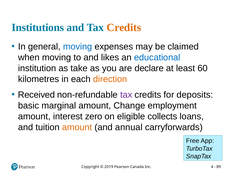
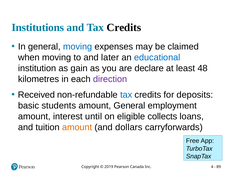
Credits colour: orange -> black (124, 27)
likes: likes -> later (110, 57)
take: take -> gain (79, 68)
60: 60 -> 48 (203, 68)
direction colour: orange -> purple (110, 79)
tax colour: purple -> blue (126, 95)
marginal: marginal -> students (59, 106)
amount Change: Change -> General (129, 106)
zero: zero -> until (94, 116)
annual: annual -> dollars (129, 127)
